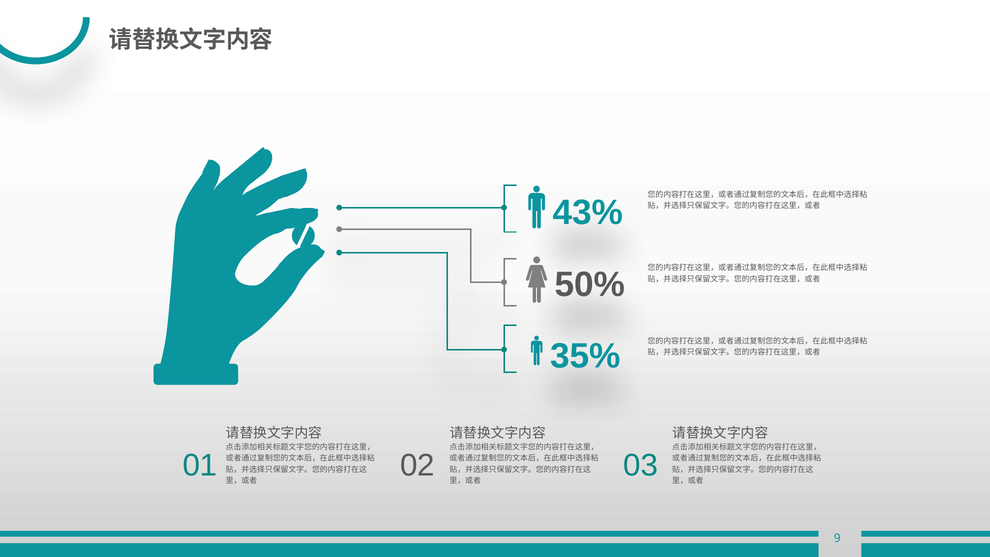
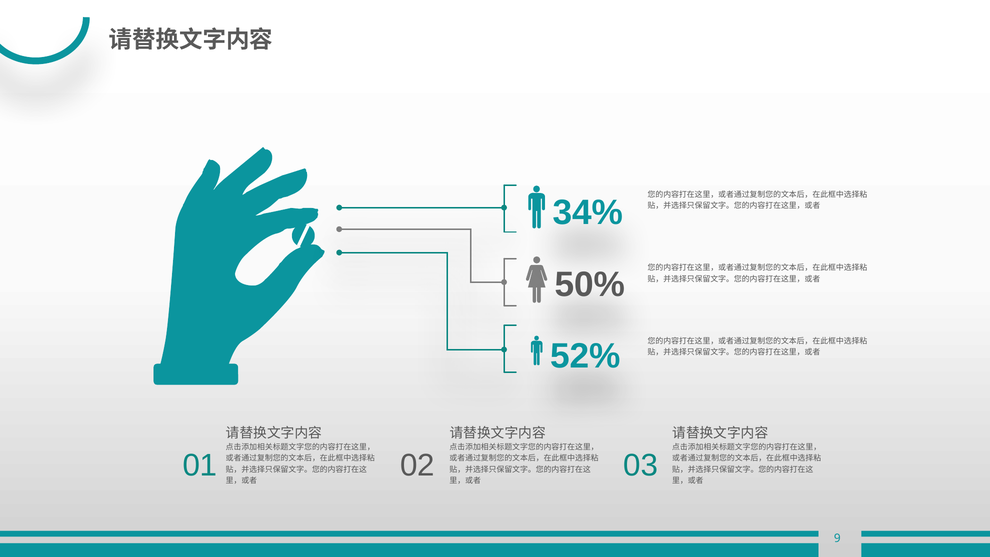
43%: 43% -> 34% (588, 213)
35%: 35% -> 52% (585, 356)
